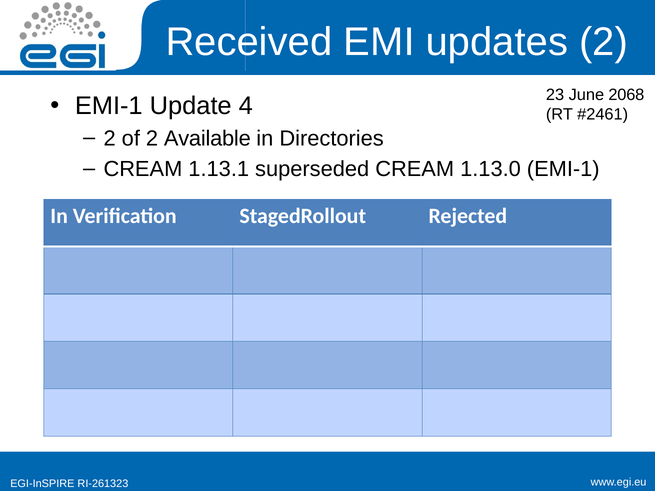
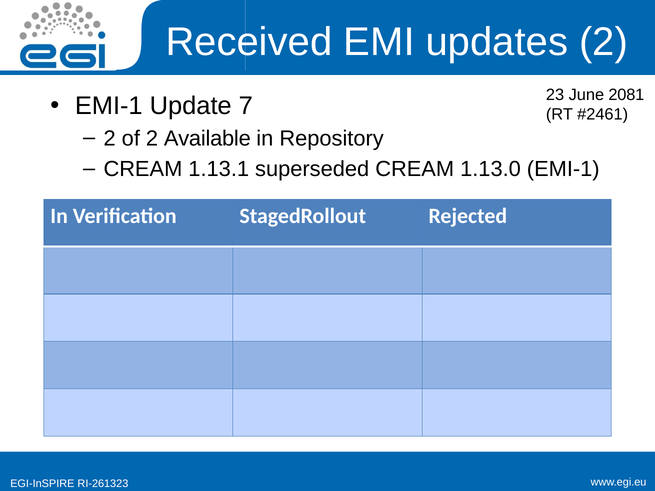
2068: 2068 -> 2081 (626, 95)
4: 4 -> 7 (246, 106)
Directories: Directories -> Repository (332, 139)
